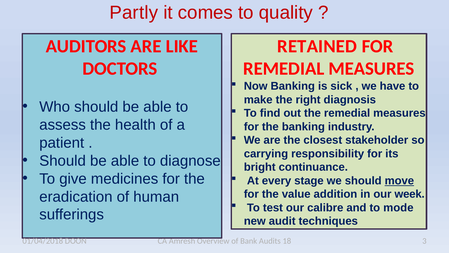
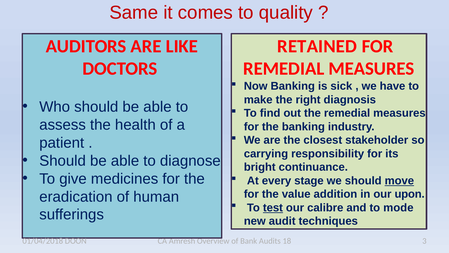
Partly: Partly -> Same (134, 13)
week: week -> upon (410, 194)
test underline: none -> present (273, 207)
